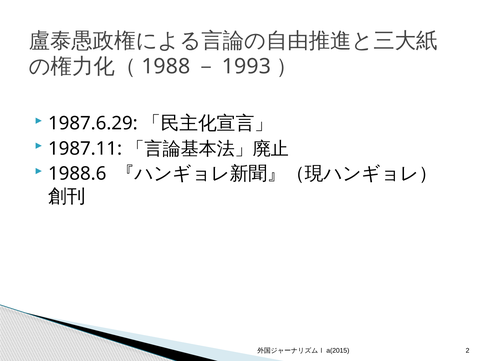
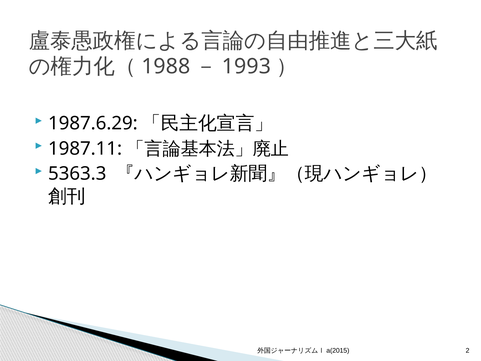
1988.6: 1988.6 -> 5363.3 (77, 174)
